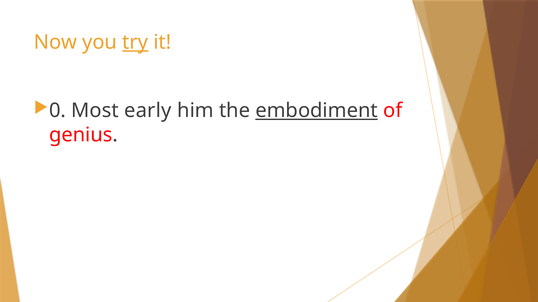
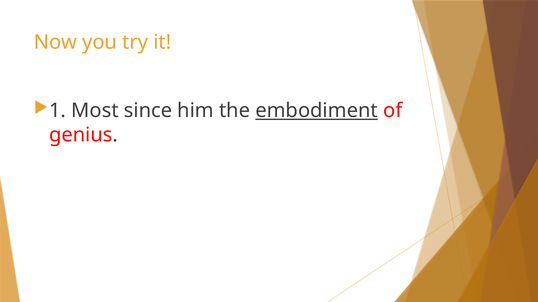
try underline: present -> none (135, 42)
0: 0 -> 1 (58, 111)
early: early -> since (148, 111)
